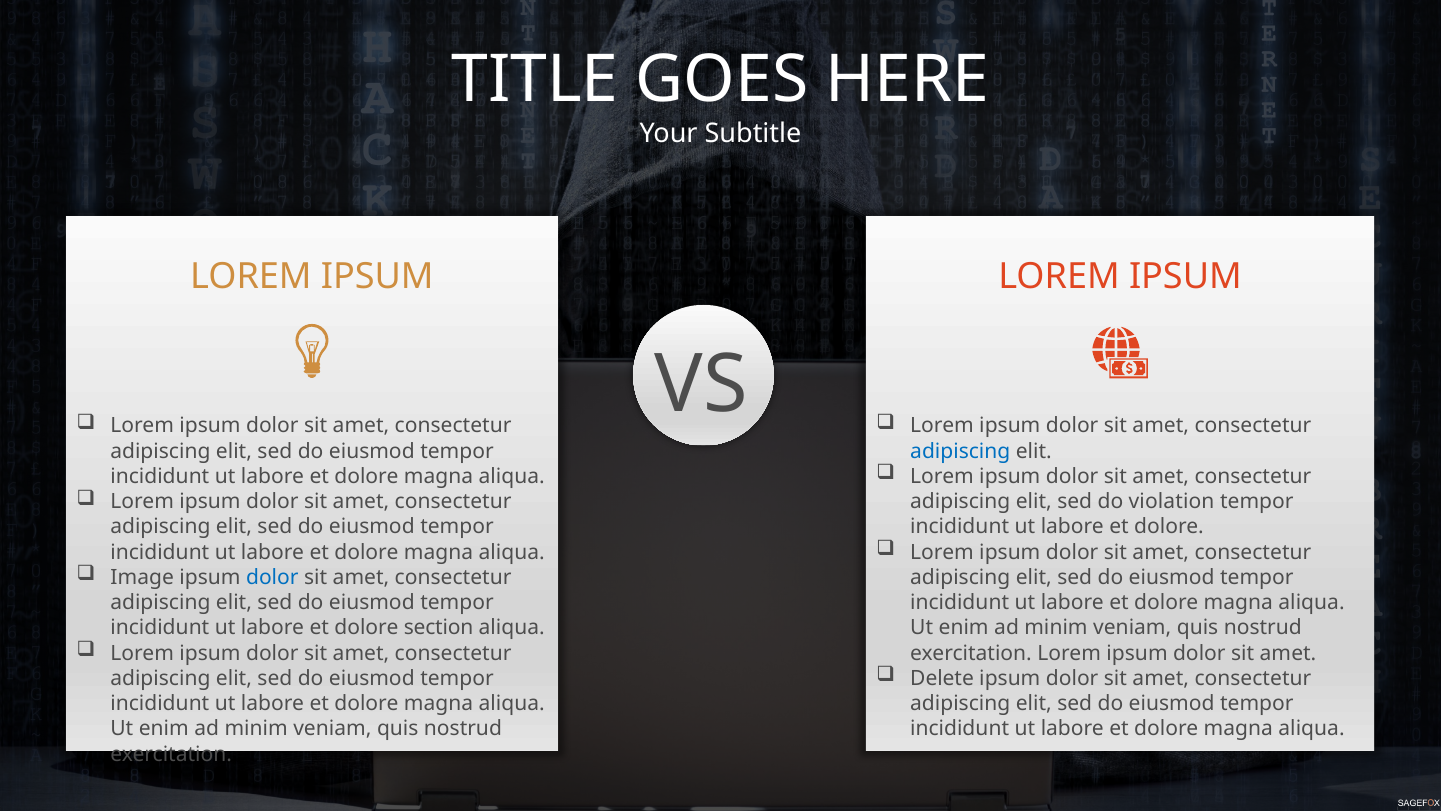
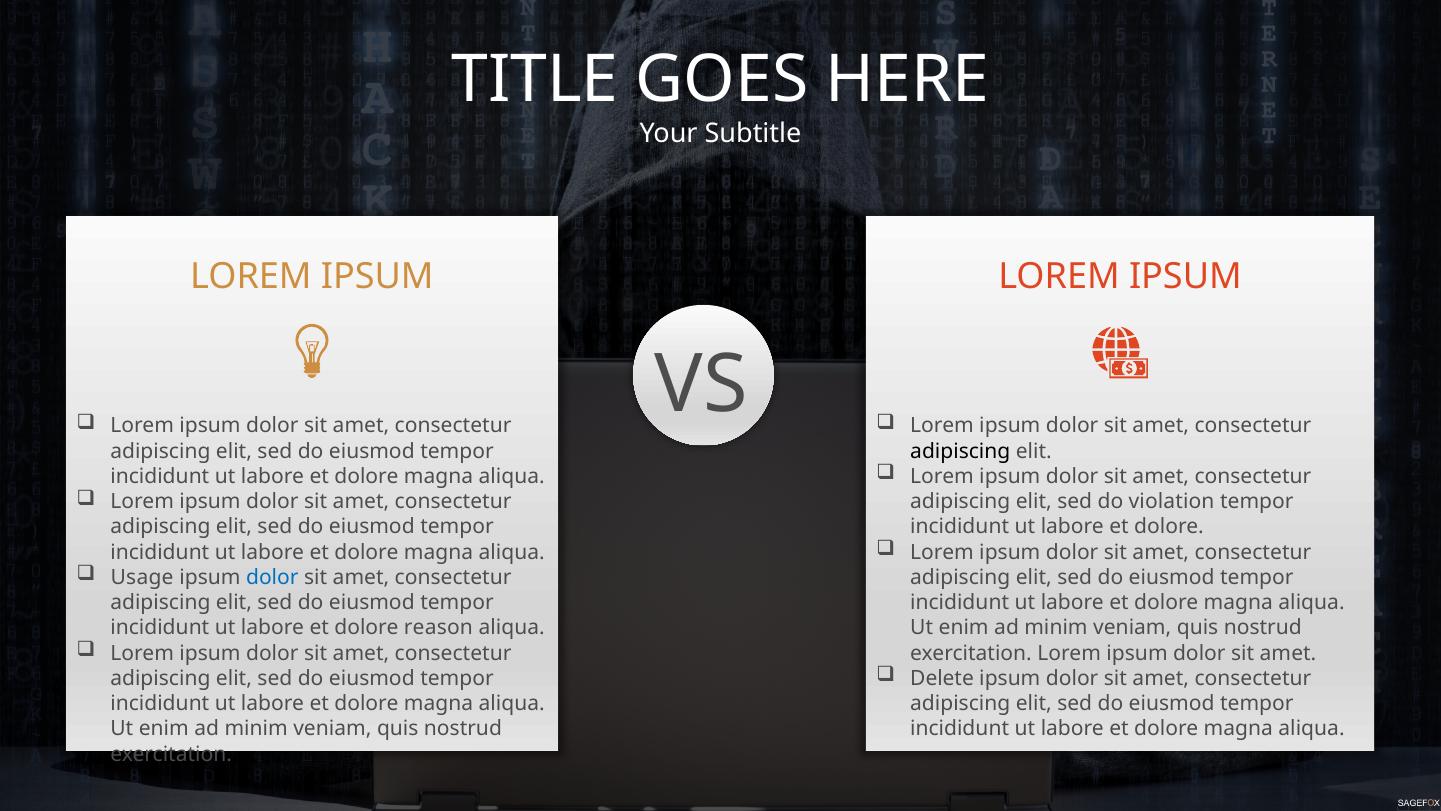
adipiscing colour: blue -> black (960, 451)
Image: Image -> Usage (142, 577)
section: section -> reason (438, 628)
